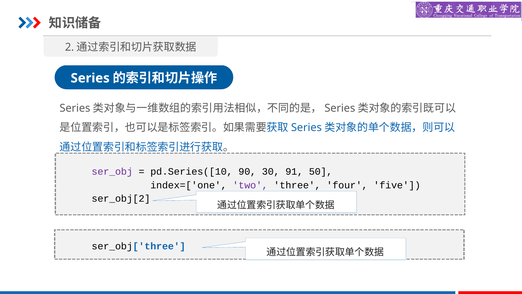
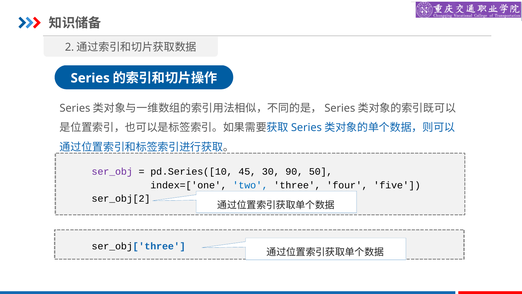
90: 90 -> 45 (247, 171)
91: 91 -> 90 (294, 171)
two colour: purple -> blue (250, 185)
